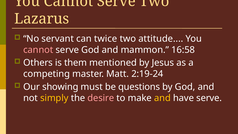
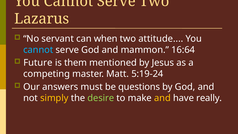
twice: twice -> when (106, 39)
cannot colour: pink -> light blue (38, 50)
16:58: 16:58 -> 16:64 (183, 50)
Others: Others -> Future (38, 63)
2:19-24: 2:19-24 -> 5:19-24 (147, 74)
showing: showing -> answers (60, 87)
desire colour: pink -> light green (101, 98)
have serve: serve -> really (209, 98)
